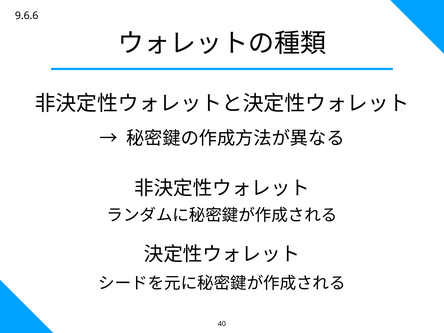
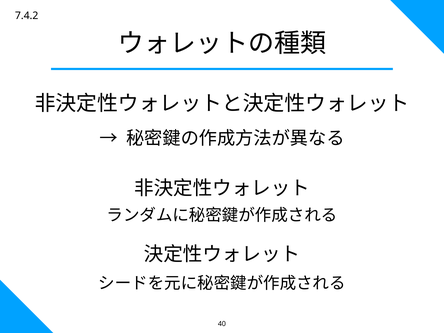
9.6.6: 9.6.6 -> 7.4.2 (27, 16)
